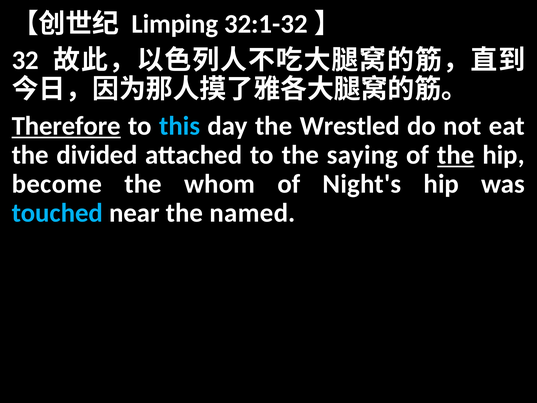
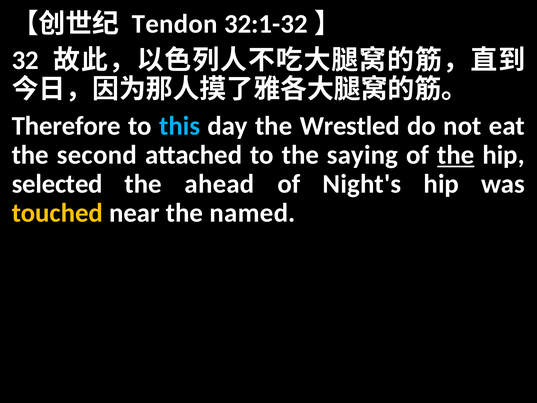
Limping: Limping -> Tendon (175, 24)
Therefore underline: present -> none (66, 126)
divided: divided -> second (97, 155)
become: become -> selected (57, 184)
whom: whom -> ahead (219, 184)
touched colour: light blue -> yellow (57, 213)
